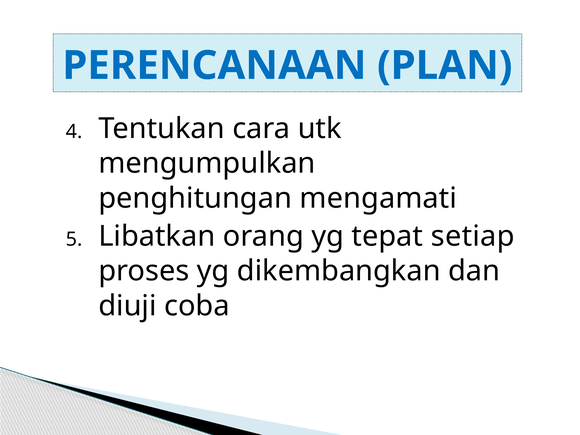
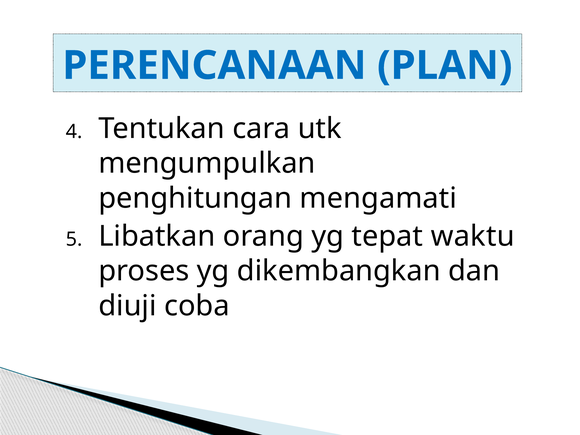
setiap: setiap -> waktu (473, 236)
